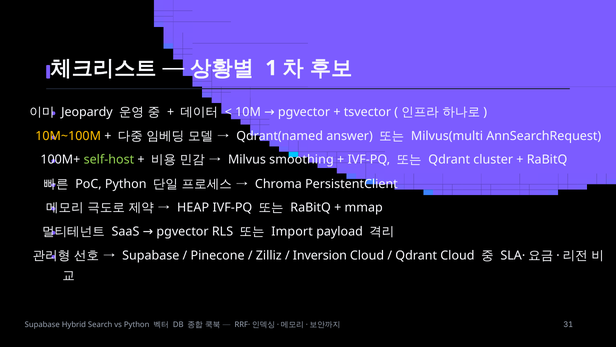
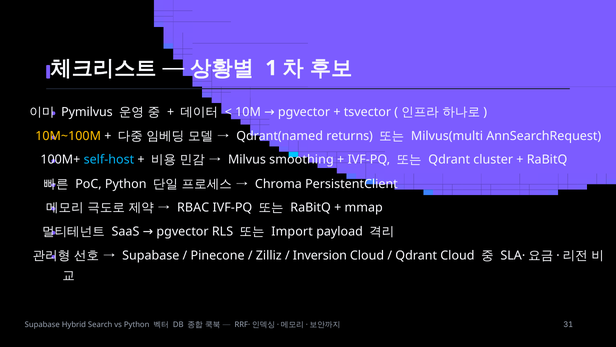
Jeopardy: Jeopardy -> Pymilvus (87, 112)
answer: answer -> returns (350, 136)
self-host colour: light green -> light blue (109, 160)
HEAP: HEAP -> RBAC (193, 207)
